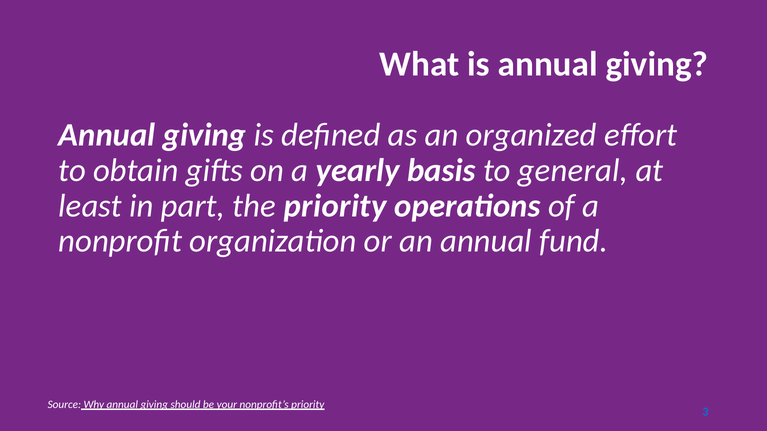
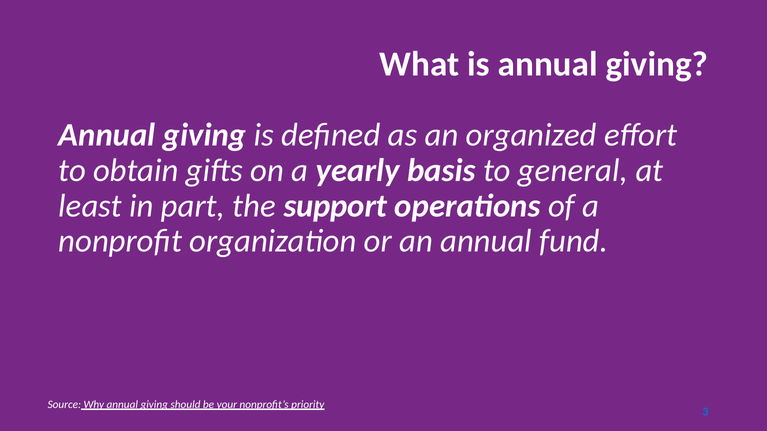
the priority: priority -> support (335, 206)
